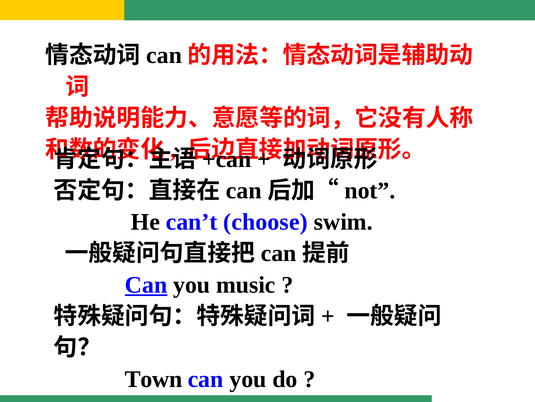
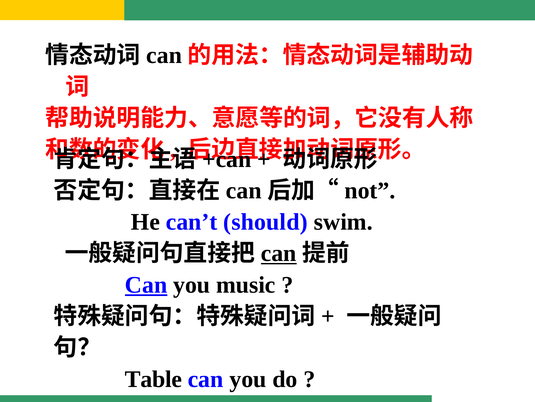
choose: choose -> should (266, 222)
can underline: none -> present (279, 253)
Town: Town -> Table (154, 379)
